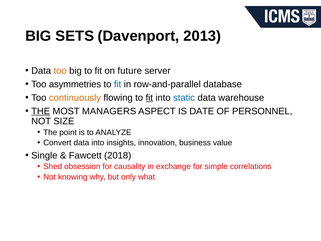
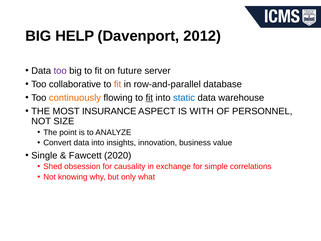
SETS: SETS -> HELP (75, 36)
2013: 2013 -> 2012 (202, 36)
too colour: orange -> purple (60, 71)
asymmetries: asymmetries -> collaborative (75, 84)
fit colour: blue -> orange (118, 84)
THE underline: present -> none (41, 111)
MANAGERS: MANAGERS -> INSURANCE (109, 111)
DATE: DATE -> WITH (202, 111)
2018: 2018 -> 2020 (118, 155)
